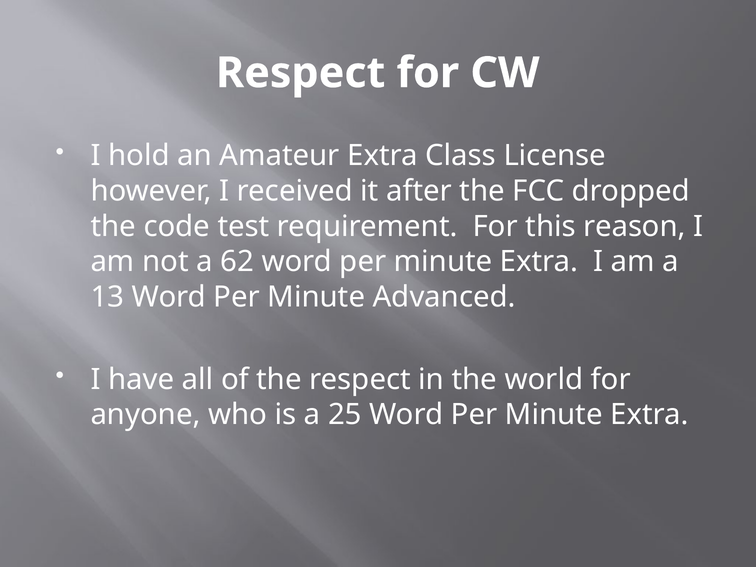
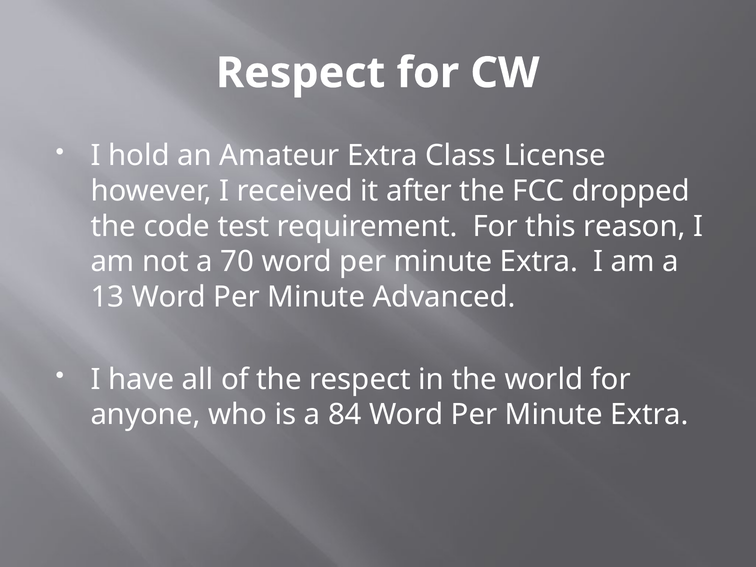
62: 62 -> 70 (237, 262)
25: 25 -> 84 (345, 415)
